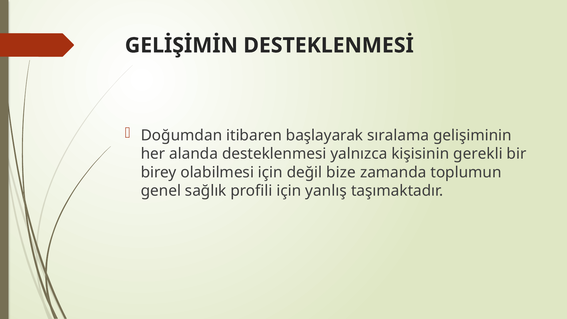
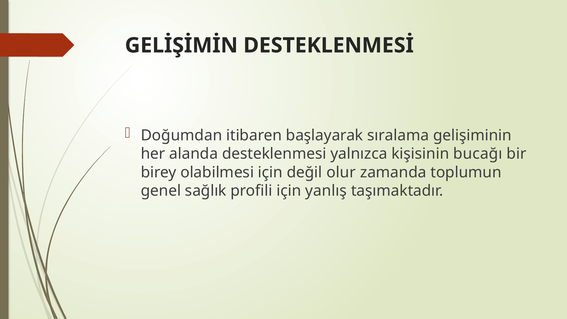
gerekli: gerekli -> bucağı (478, 154)
bize: bize -> olur (341, 172)
